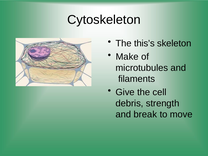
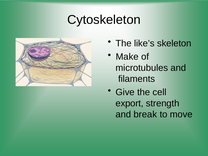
this’s: this’s -> like’s (144, 43)
debris: debris -> export (130, 103)
